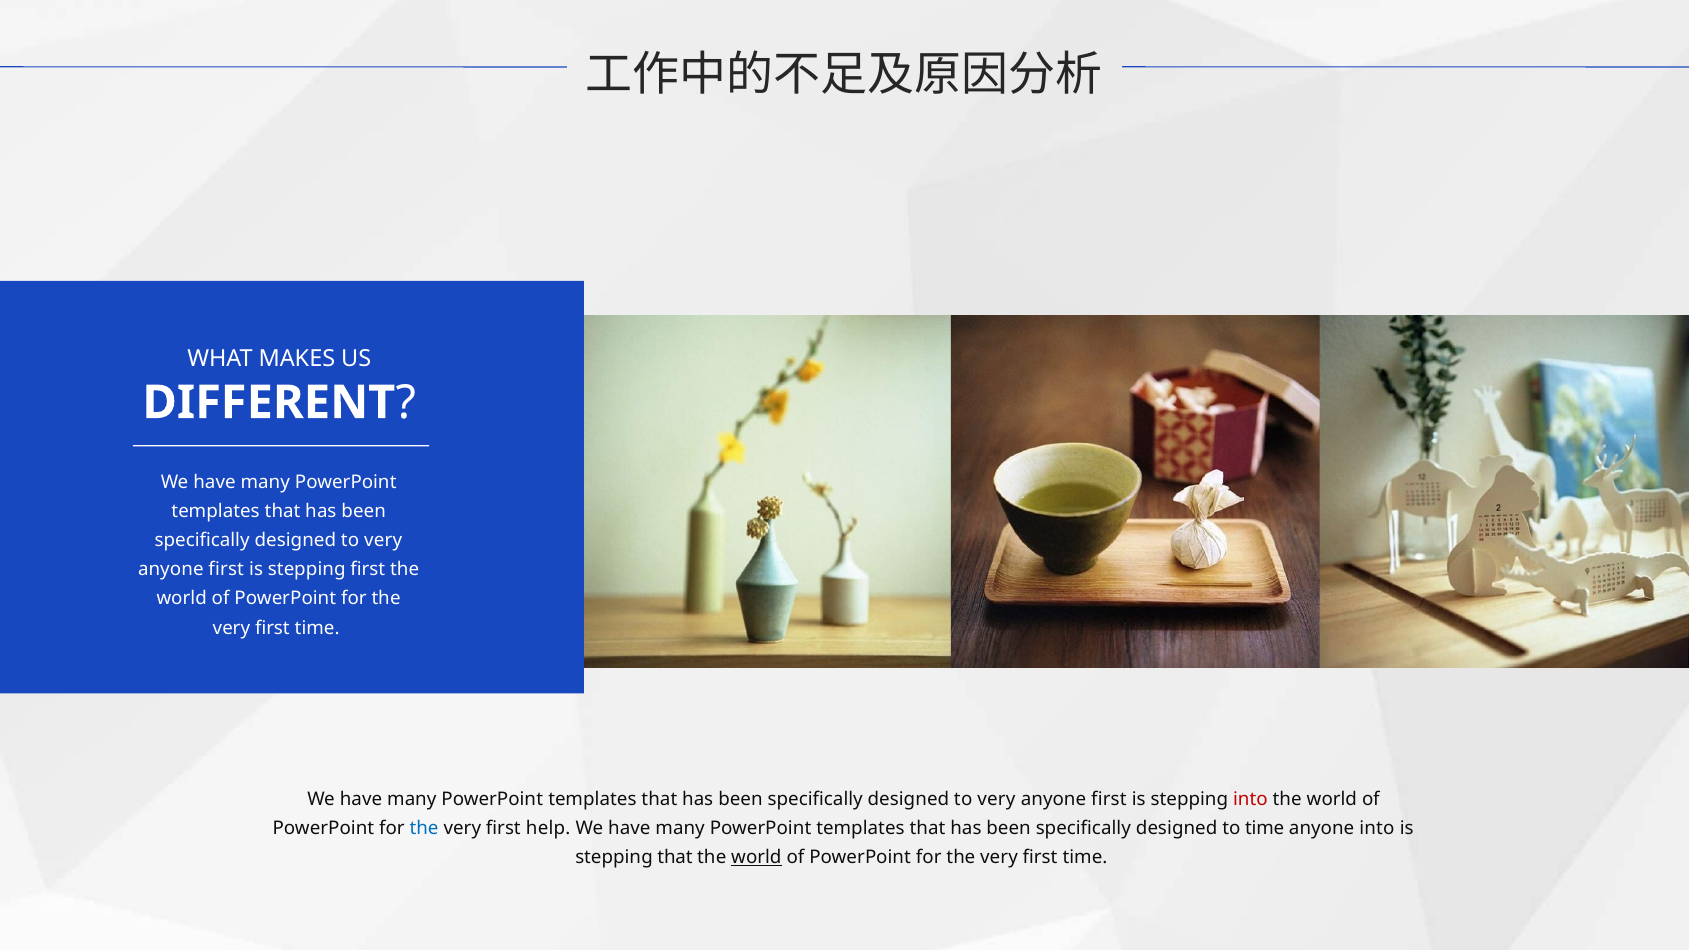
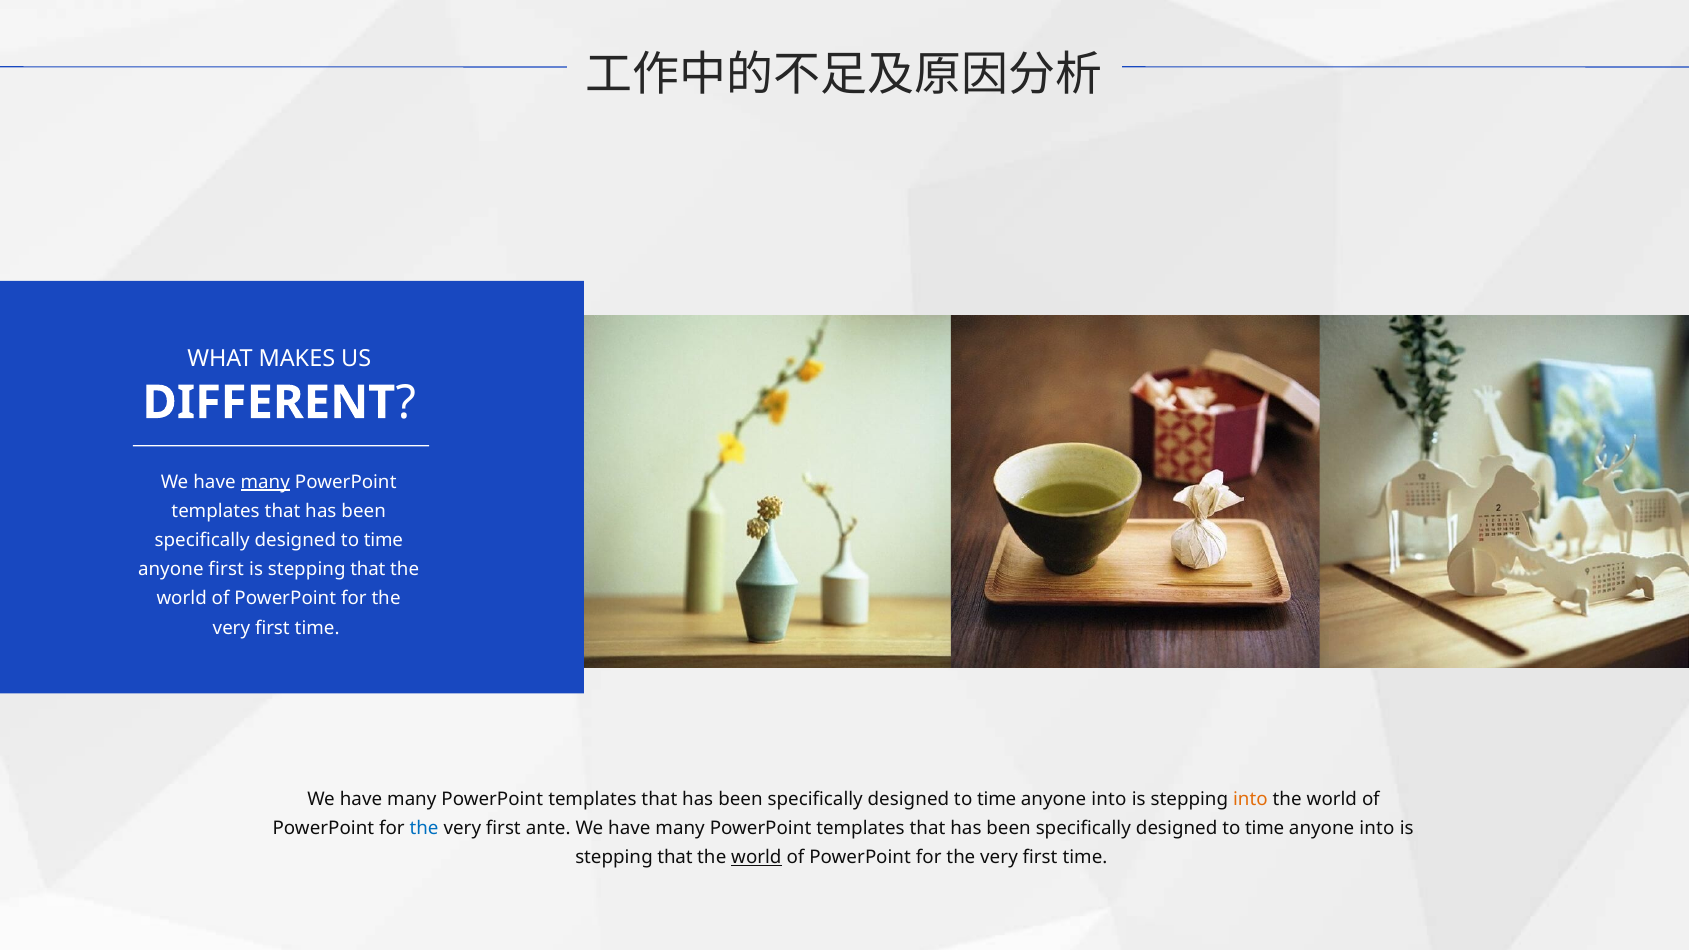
many underline: none -> present (265, 482)
very: very -> time (383, 540)
first: first -> that (368, 569)
very: very -> time (997, 799)
first: first -> into (1109, 799)
into colour: red -> orange (1250, 799)
help: help -> ante (548, 828)
